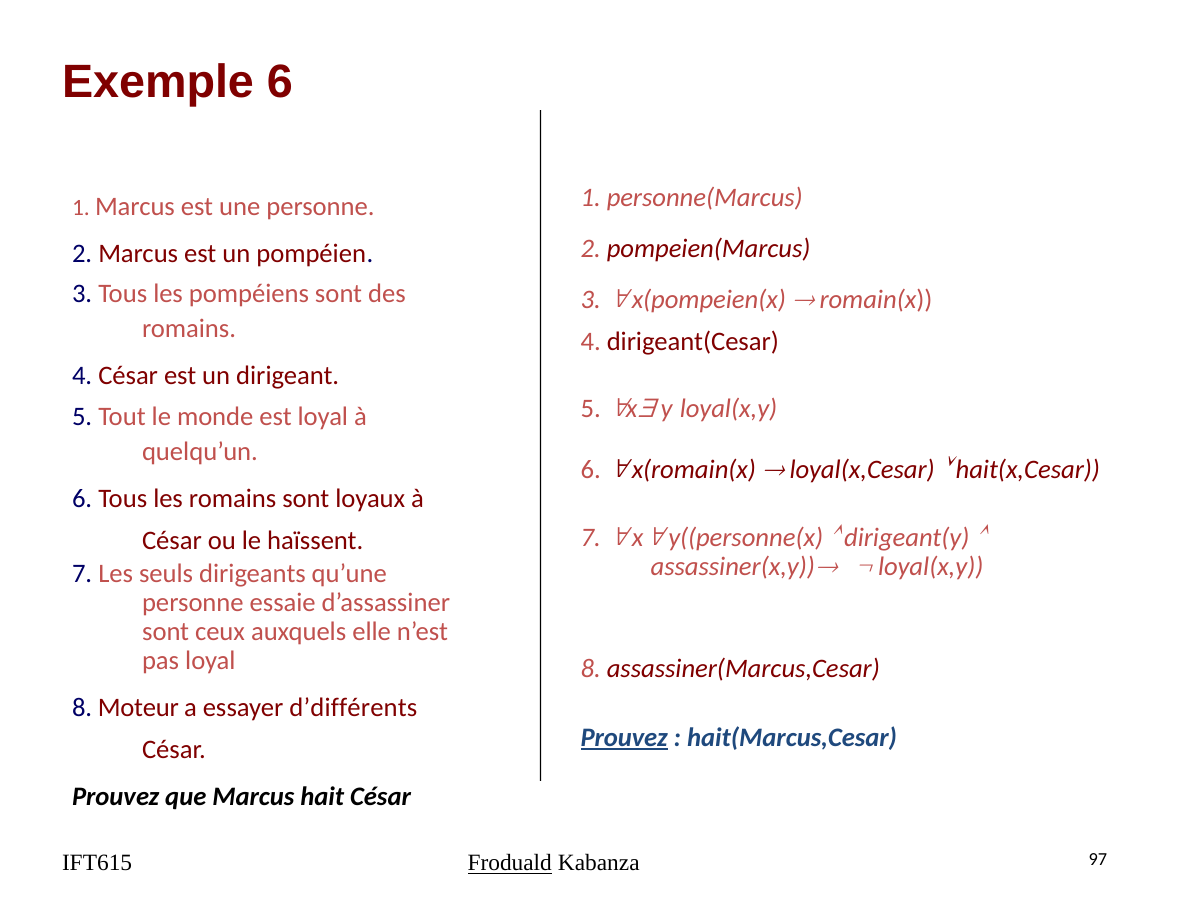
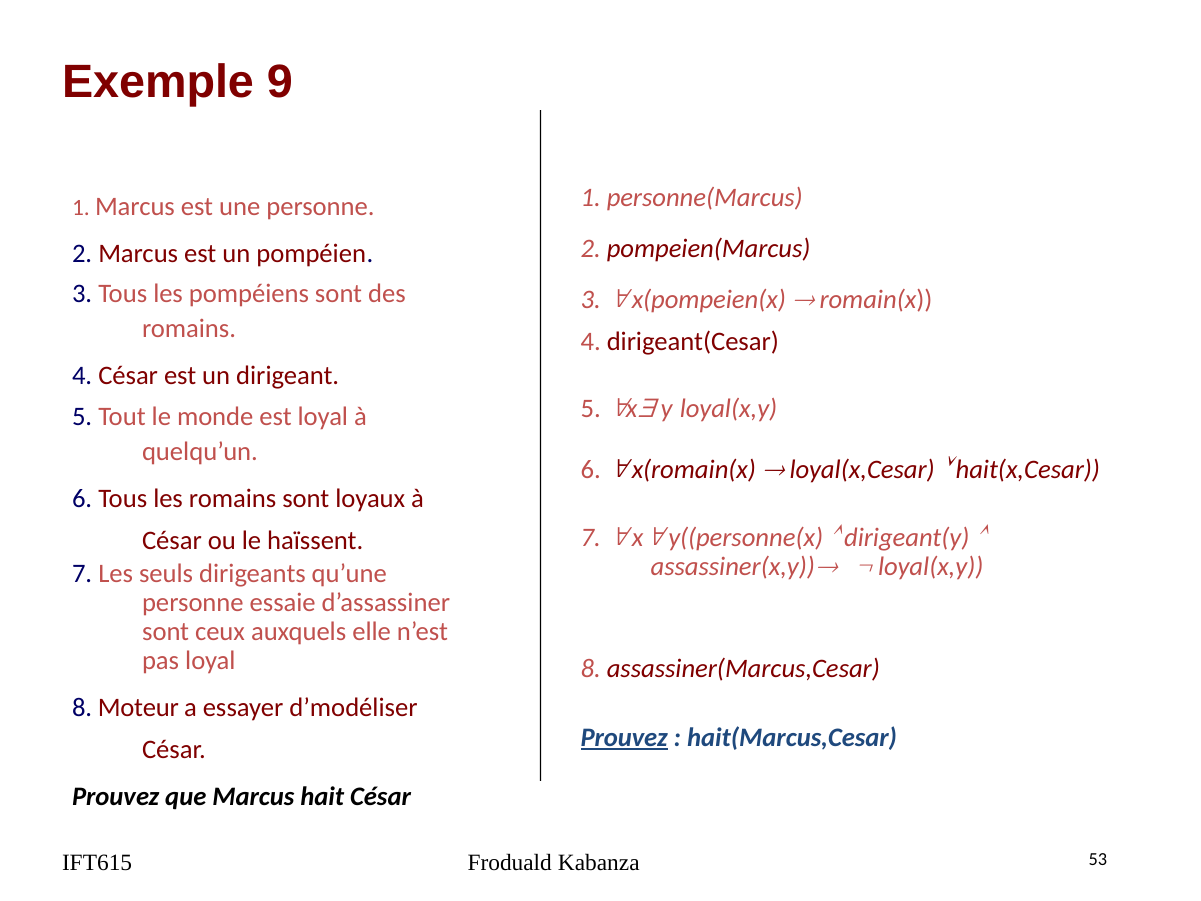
Exemple 6: 6 -> 9 (280, 82)
d’différents: d’différents -> d’modéliser (353, 708)
Froduald underline: present -> none (510, 863)
97: 97 -> 53 (1098, 859)
